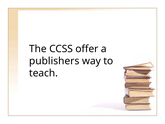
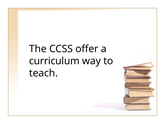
publishers: publishers -> curriculum (54, 61)
